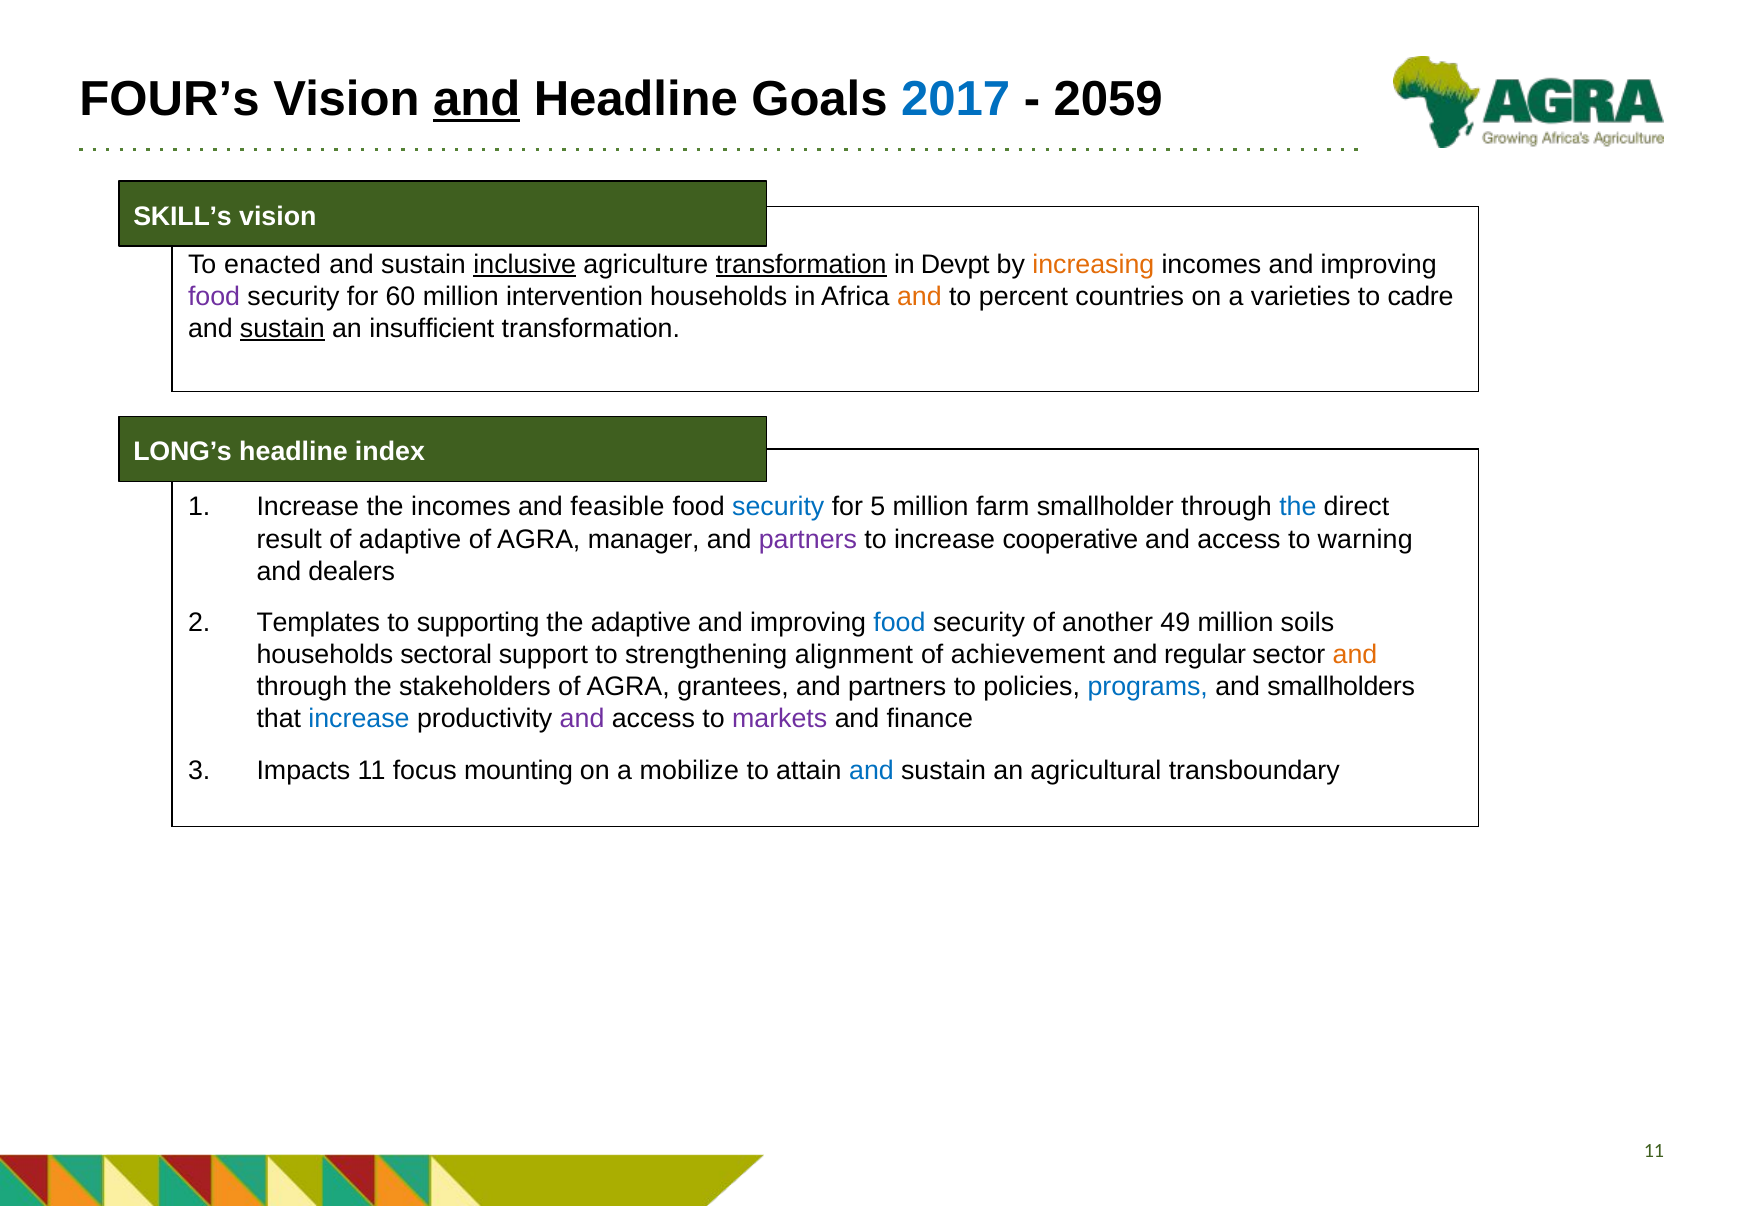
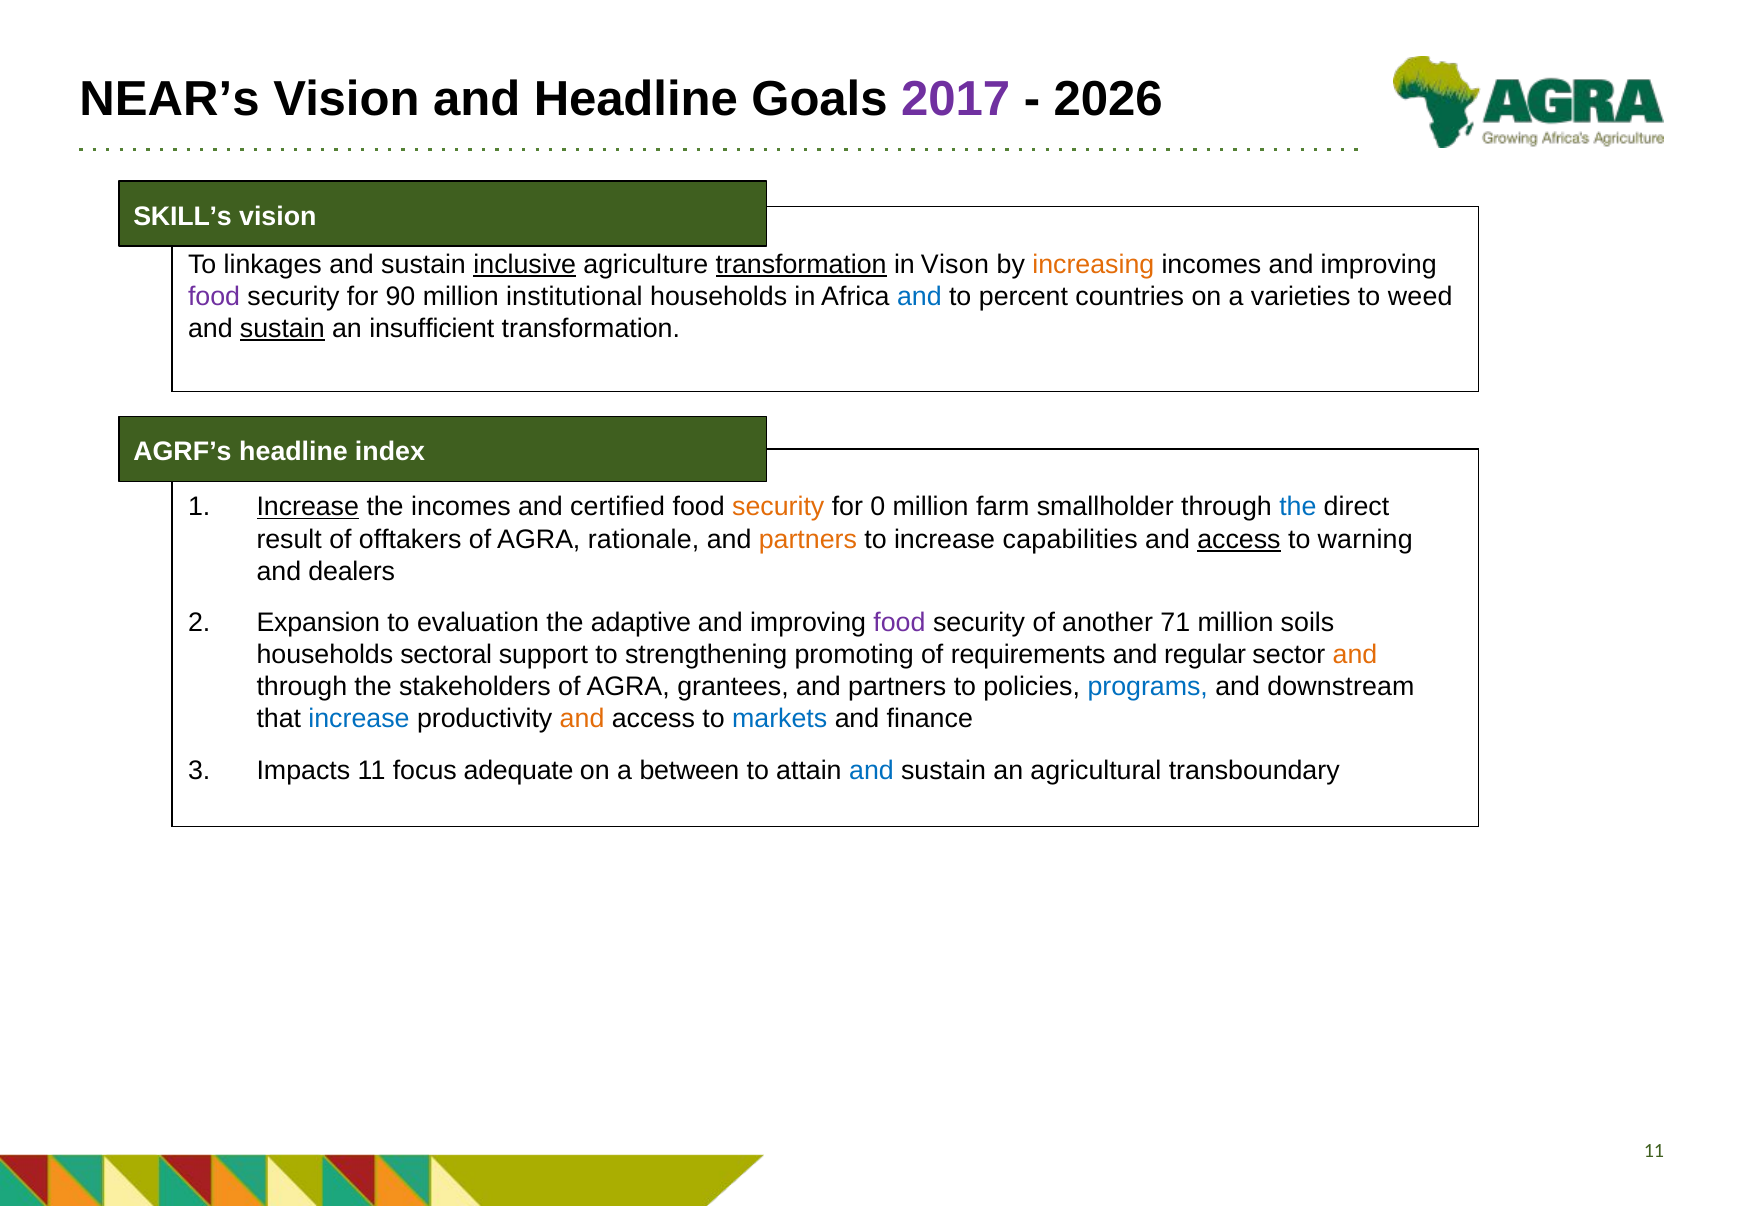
FOUR’s: FOUR’s -> NEAR’s (169, 99)
and underline: present -> none (477, 99)
2017 colour: blue -> purple (956, 99)
2059: 2059 -> 2026 (1108, 99)
enacted: enacted -> linkages (273, 264)
Devpt: Devpt -> Vison (955, 264)
60: 60 -> 90 (401, 297)
intervention: intervention -> institutional (574, 297)
and colour: orange -> blue (919, 297)
cadre: cadre -> weed (1420, 297)
LONG’s: LONG’s -> AGRF’s (182, 452)
Increase underline: none -> present (308, 507)
feasible: feasible -> certified (618, 507)
security colour: blue -> orange (778, 507)
5: 5 -> 0 (878, 507)
of adaptive: adaptive -> offtakers (410, 539)
manager: manager -> rationale (644, 539)
partners colour: purple -> orange (808, 539)
cooperative: cooperative -> capabilities (1070, 539)
access underline: none -> present (1239, 539)
Templates: Templates -> Expansion (318, 623)
supporting: supporting -> evaluation (478, 623)
food colour: blue -> purple (899, 623)
49: 49 -> 71 (1175, 623)
alignment: alignment -> promoting (854, 655)
achievement: achievement -> requirements (1028, 655)
smallholders: smallholders -> downstream (1341, 687)
and colour: purple -> orange (582, 719)
markets colour: purple -> blue (780, 719)
mounting: mounting -> adequate (519, 770)
mobilize: mobilize -> between (689, 770)
